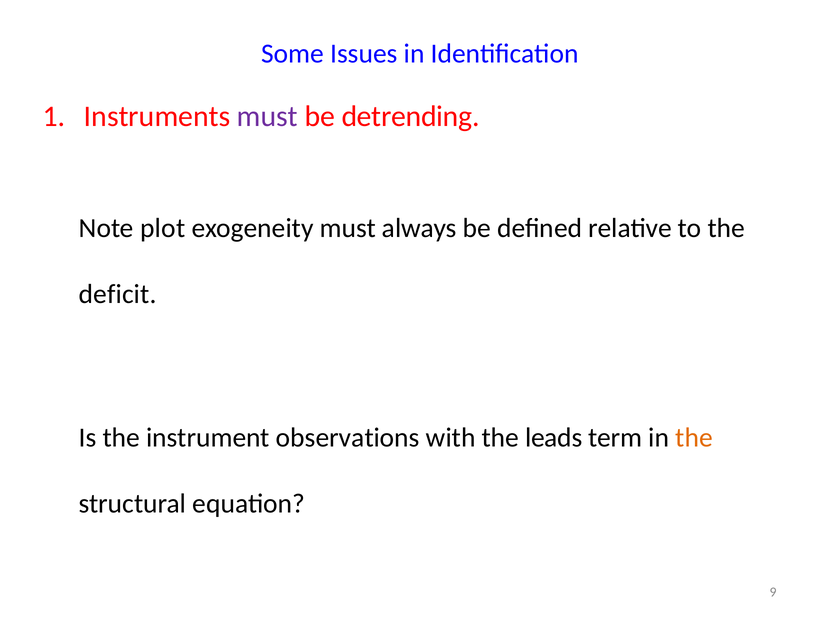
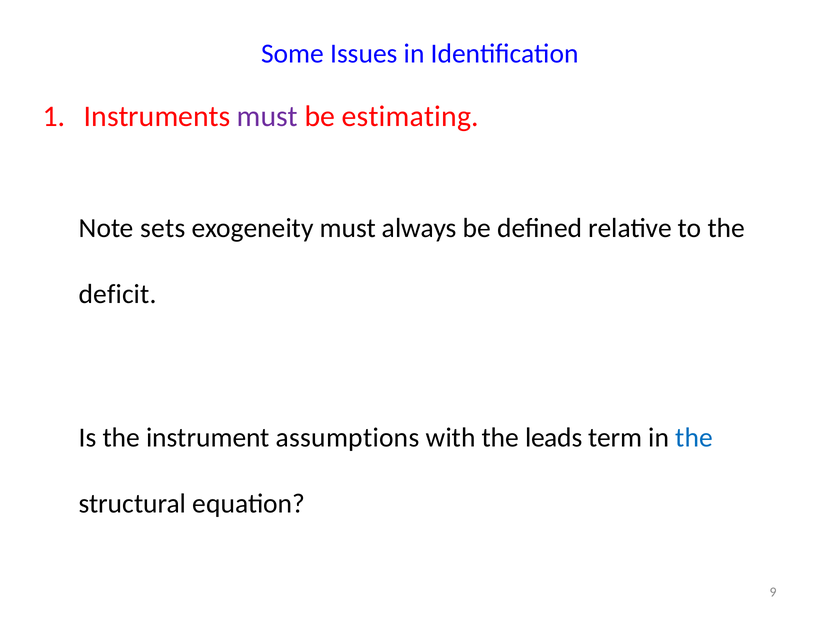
detrending: detrending -> estimating (410, 116)
plot: plot -> sets (163, 228)
observations: observations -> assumptions (348, 437)
the colour: orange -> blue (694, 437)
